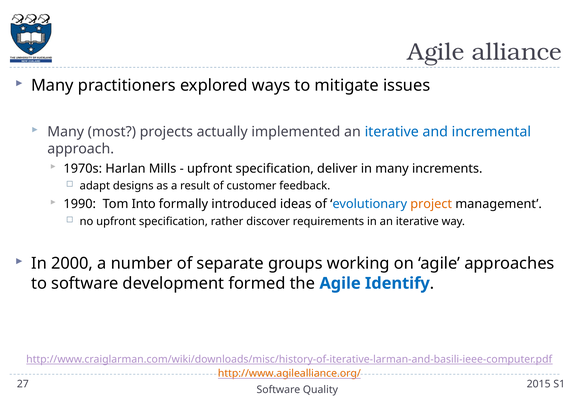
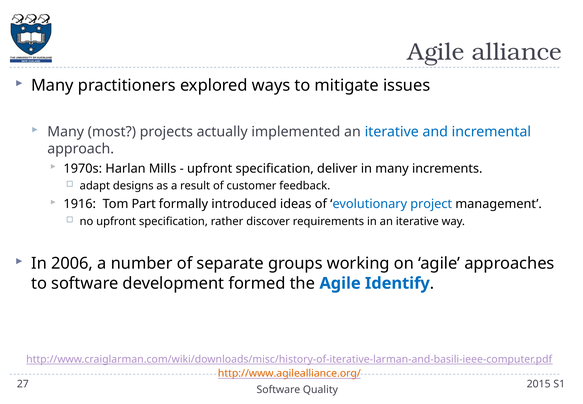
1990: 1990 -> 1916 (80, 204)
Into: Into -> Part (144, 204)
project colour: orange -> blue (431, 204)
2000: 2000 -> 2006 (72, 263)
